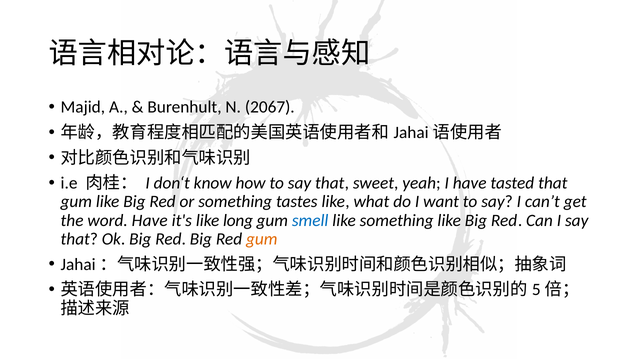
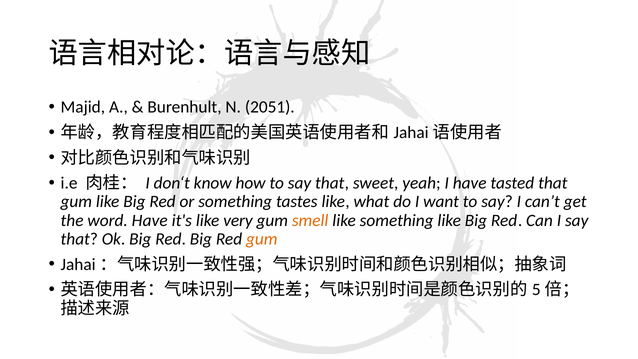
2067: 2067 -> 2051 (270, 107)
long: long -> very (238, 220)
smell colour: blue -> orange (310, 220)
